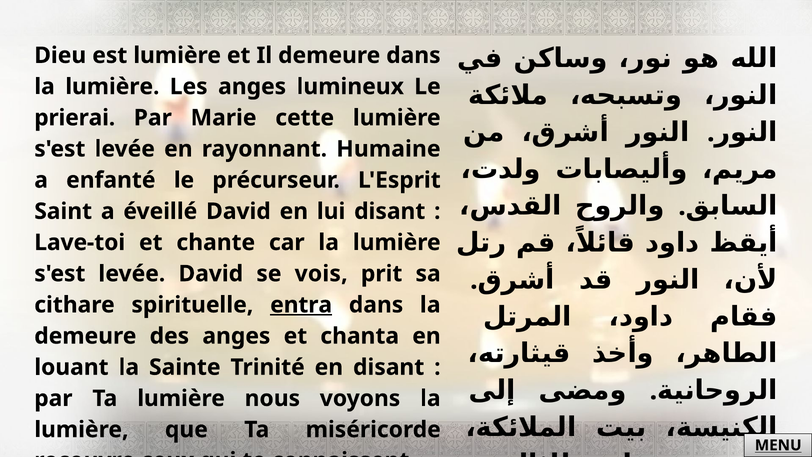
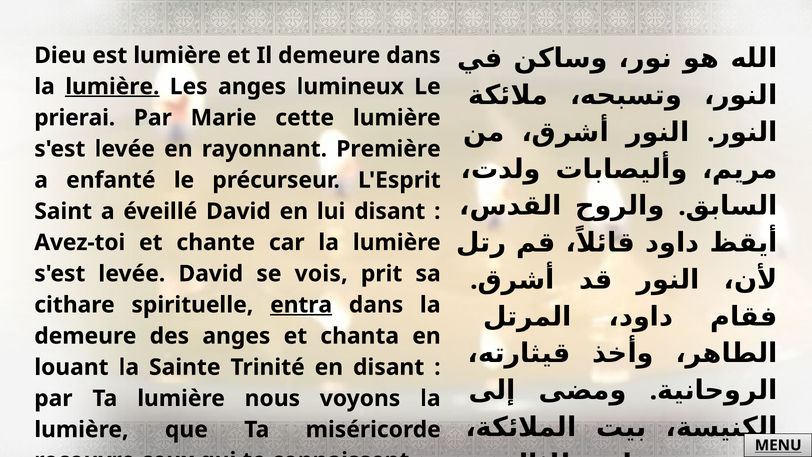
lumière underline: none -> present (112, 87)
Humaine: Humaine -> Première (388, 149)
Lave-toi: Lave-toi -> Avez-toi (80, 242)
